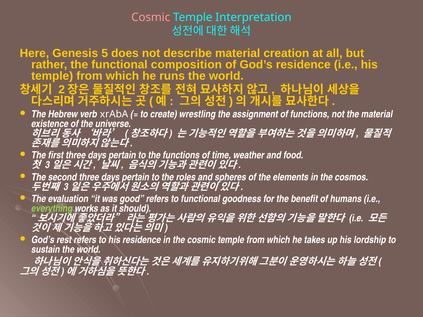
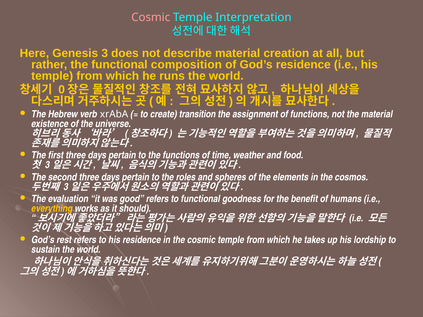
5: 5 -> 3 (105, 53)
2: 2 -> 0 (62, 90)
wrestling: wrestling -> transition (197, 114)
everything colour: light green -> yellow (52, 209)
